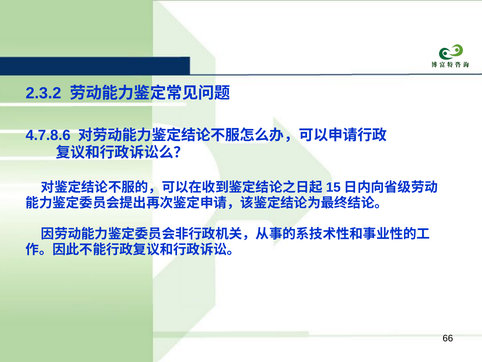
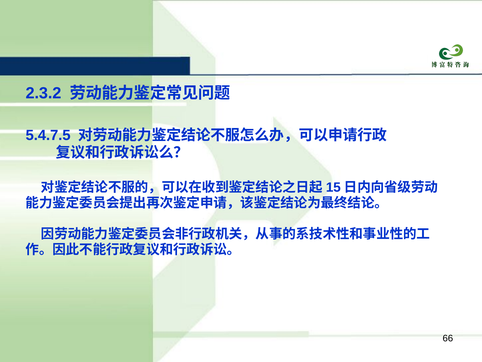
4.7.8.6: 4.7.8.6 -> 5.4.7.5 (48, 135)
